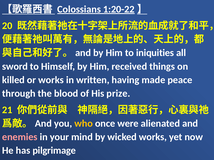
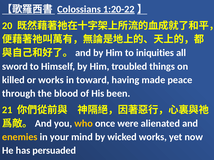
received: received -> troubled (129, 67)
written: written -> toward (93, 80)
prize: prize -> been (118, 94)
enemies colour: pink -> yellow (20, 137)
pilgrimage: pilgrimage -> persuaded (54, 151)
